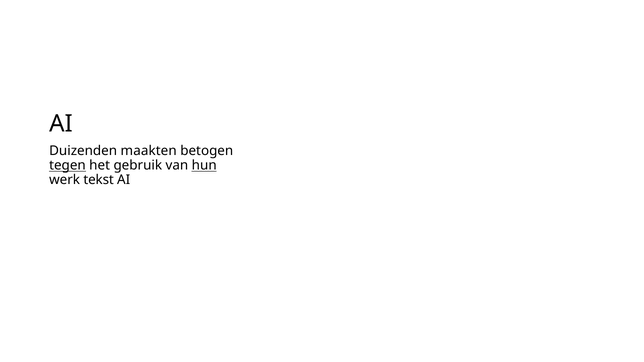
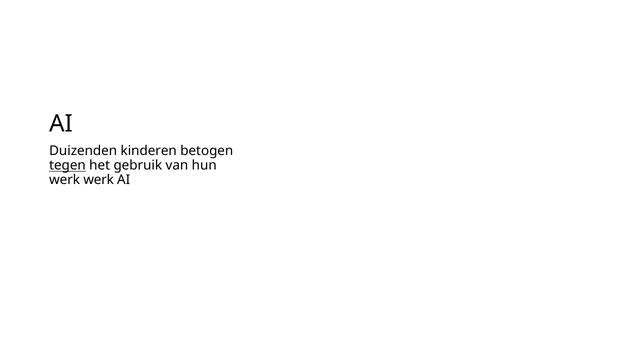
maakten: maakten -> kinderen (149, 151)
hun underline: present -> none (204, 166)
werk tekst: tekst -> werk (99, 180)
